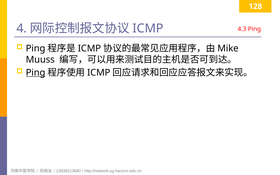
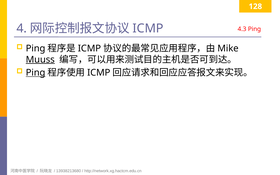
Muuss underline: none -> present (40, 60)
